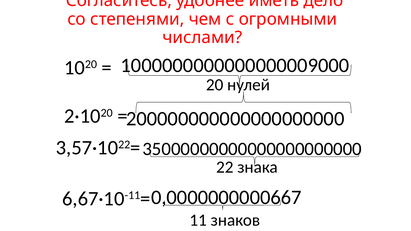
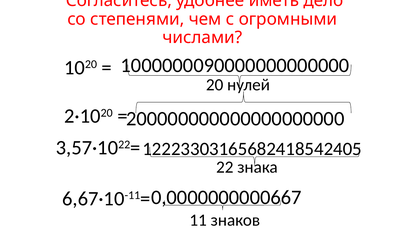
1000000000000000009000: 1000000000000000009000 -> 1000000090000000000000 (235, 65)
35000000000000000000000: 35000000000000000000000 -> 12223303165682418542405 (252, 149)
